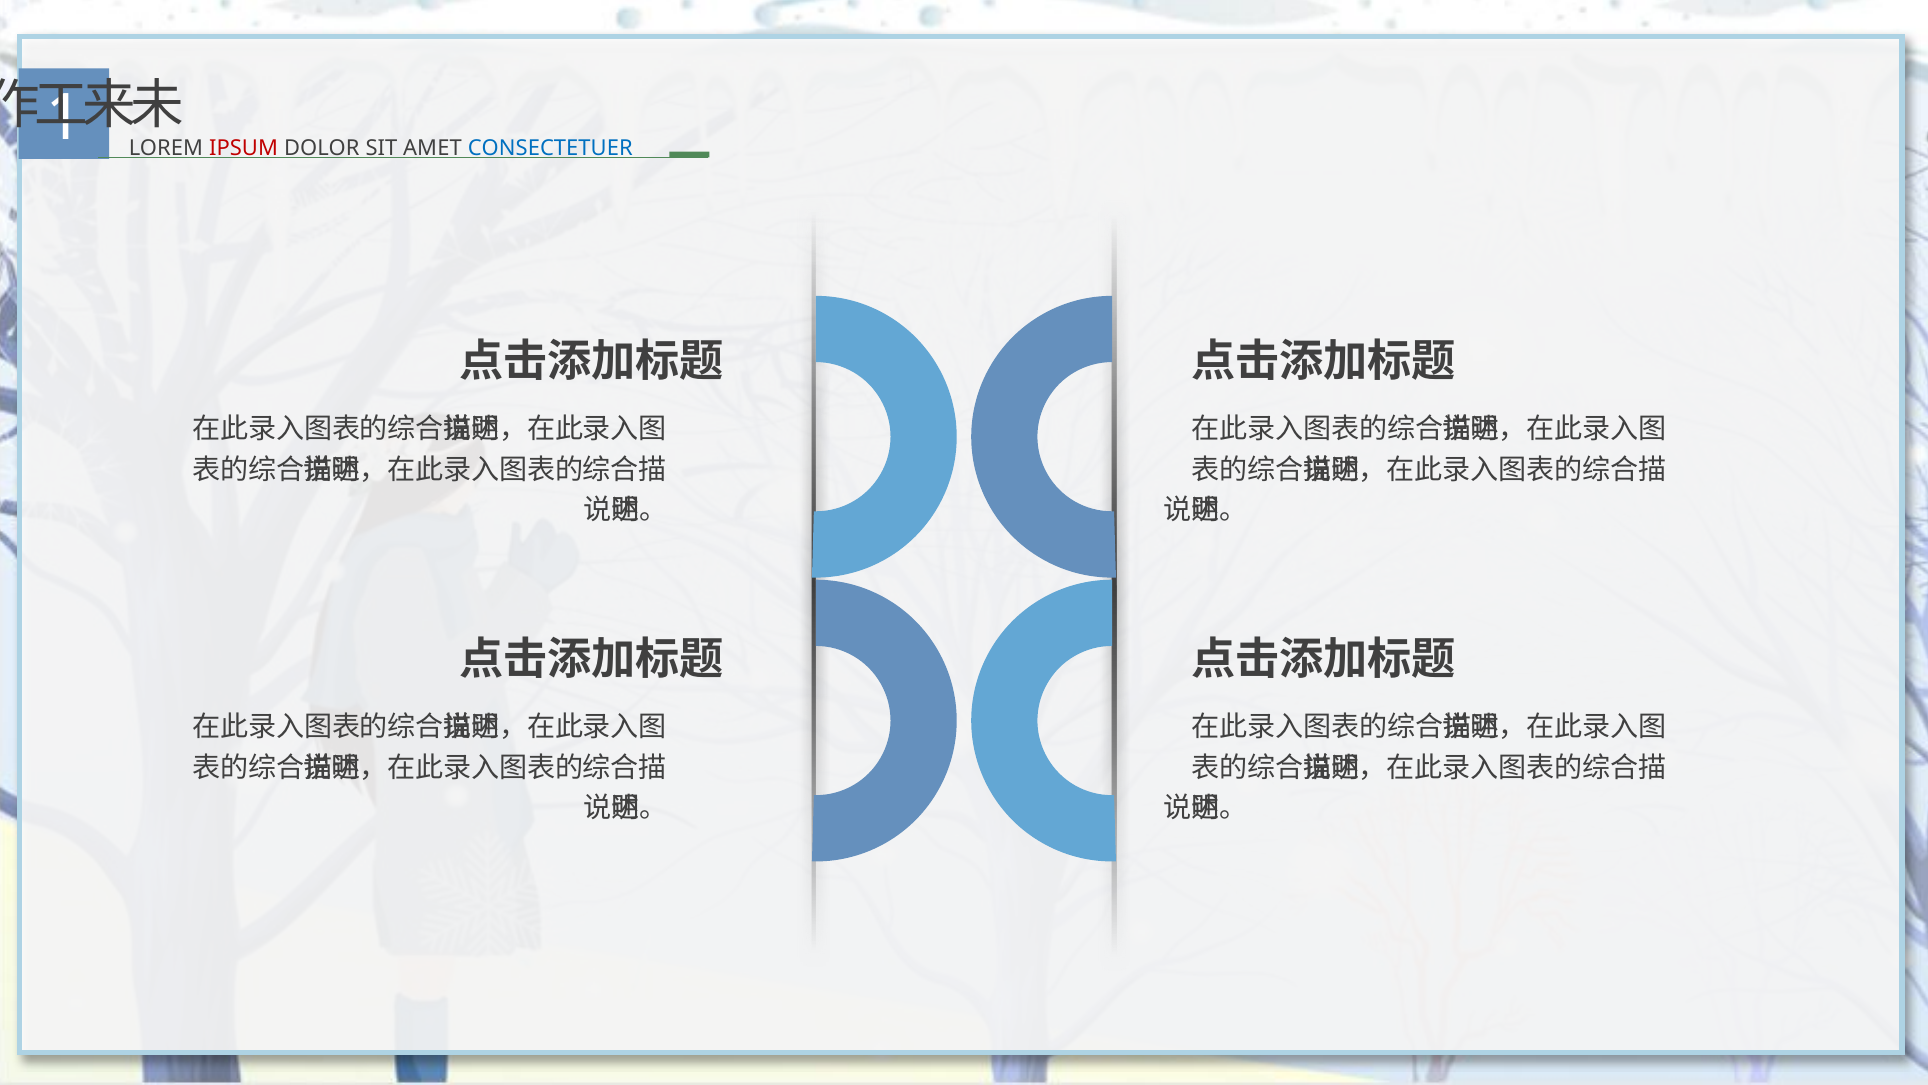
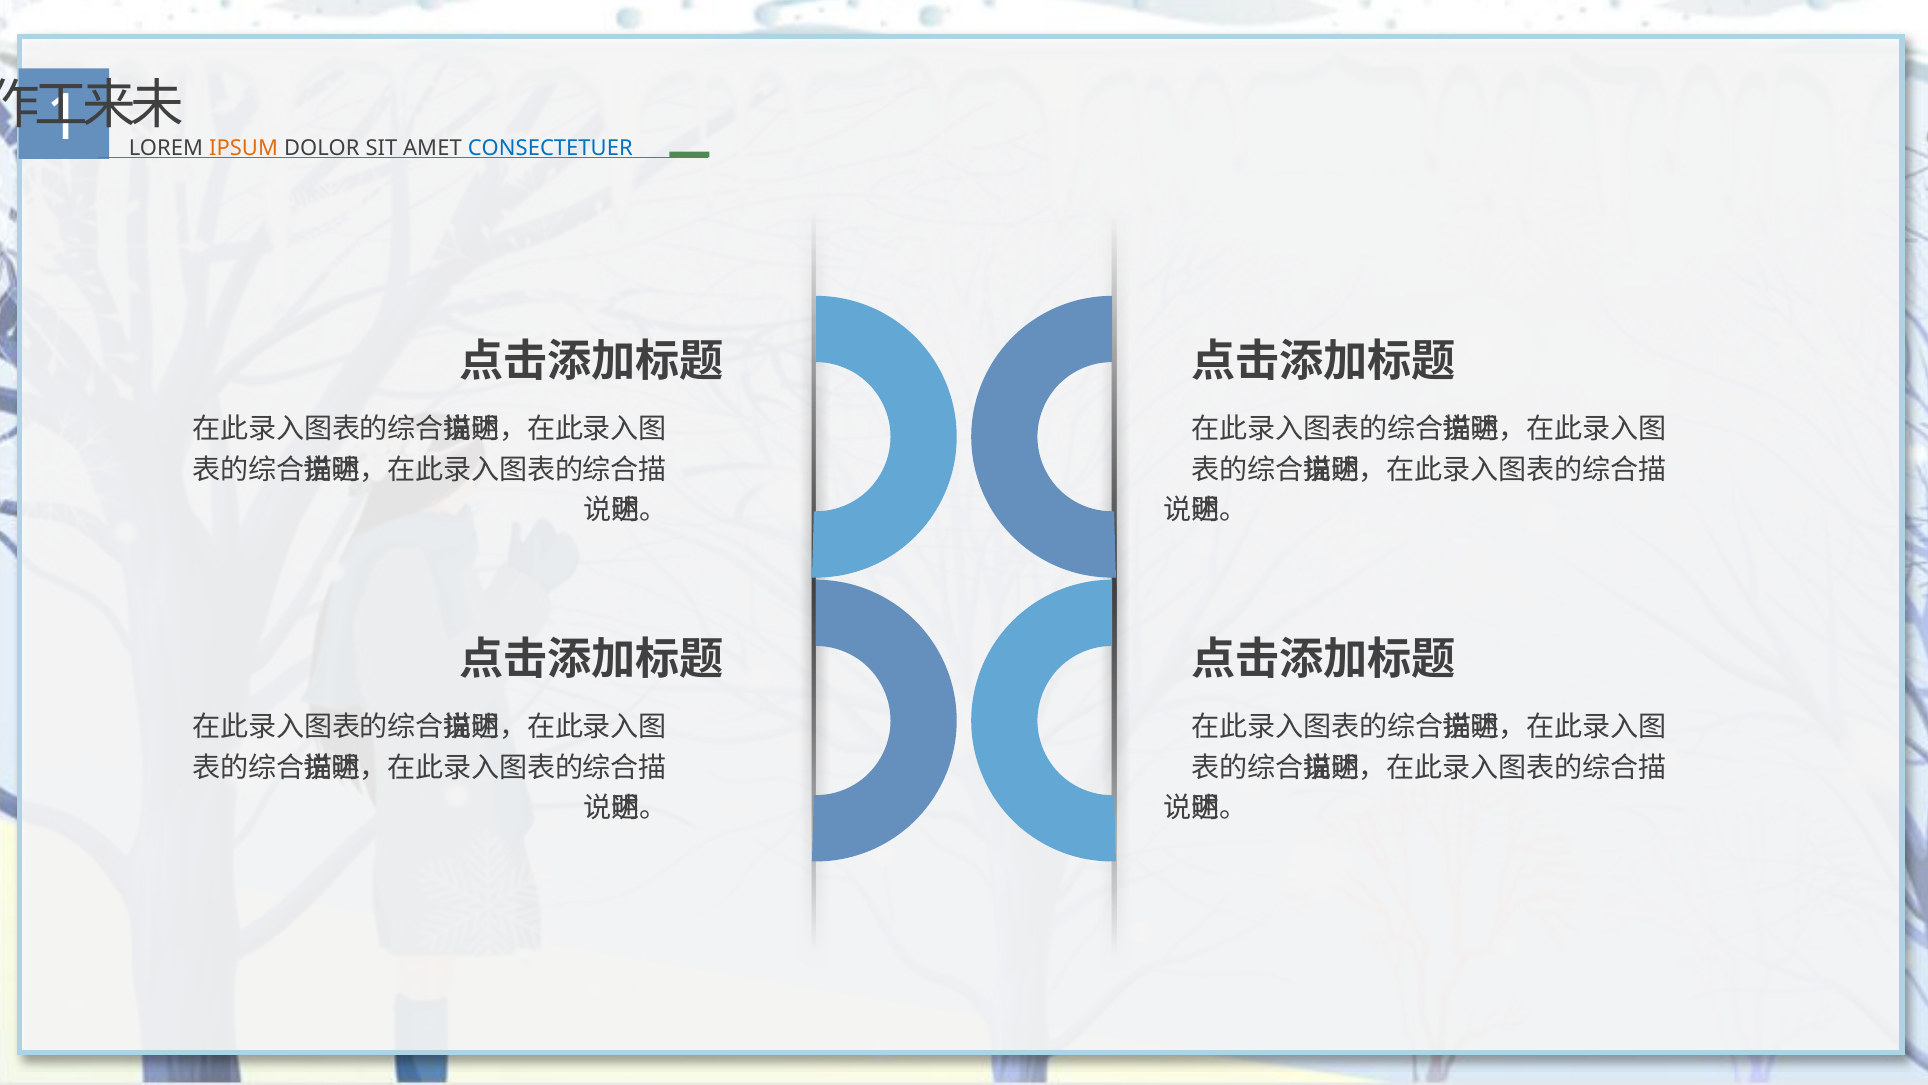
IPSUM colour: red -> orange (243, 148)
